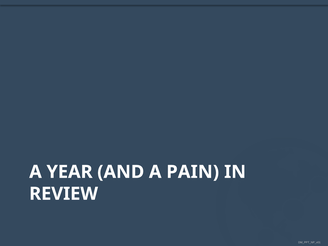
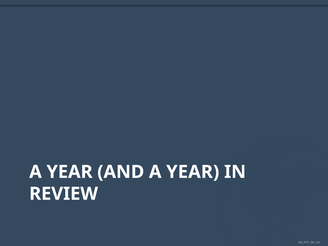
AND A PAIN: PAIN -> YEAR (193, 172)
